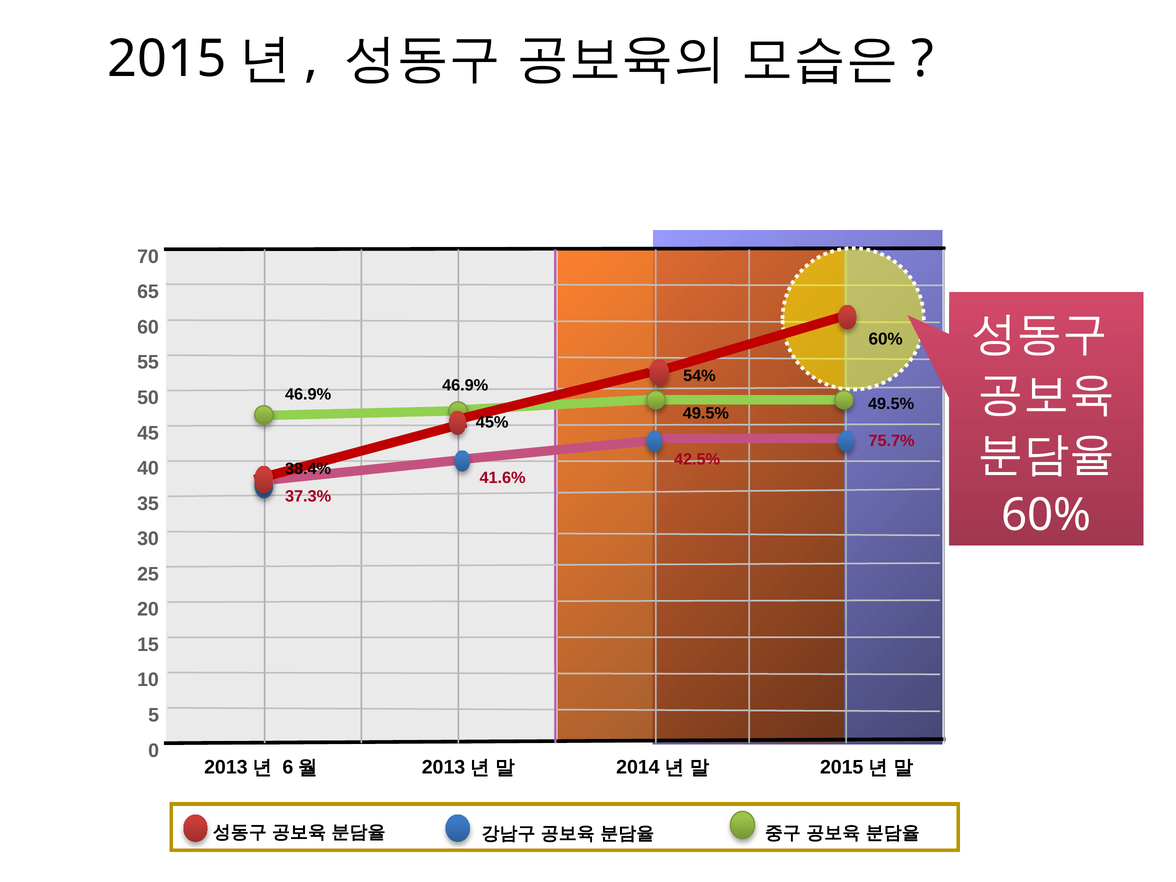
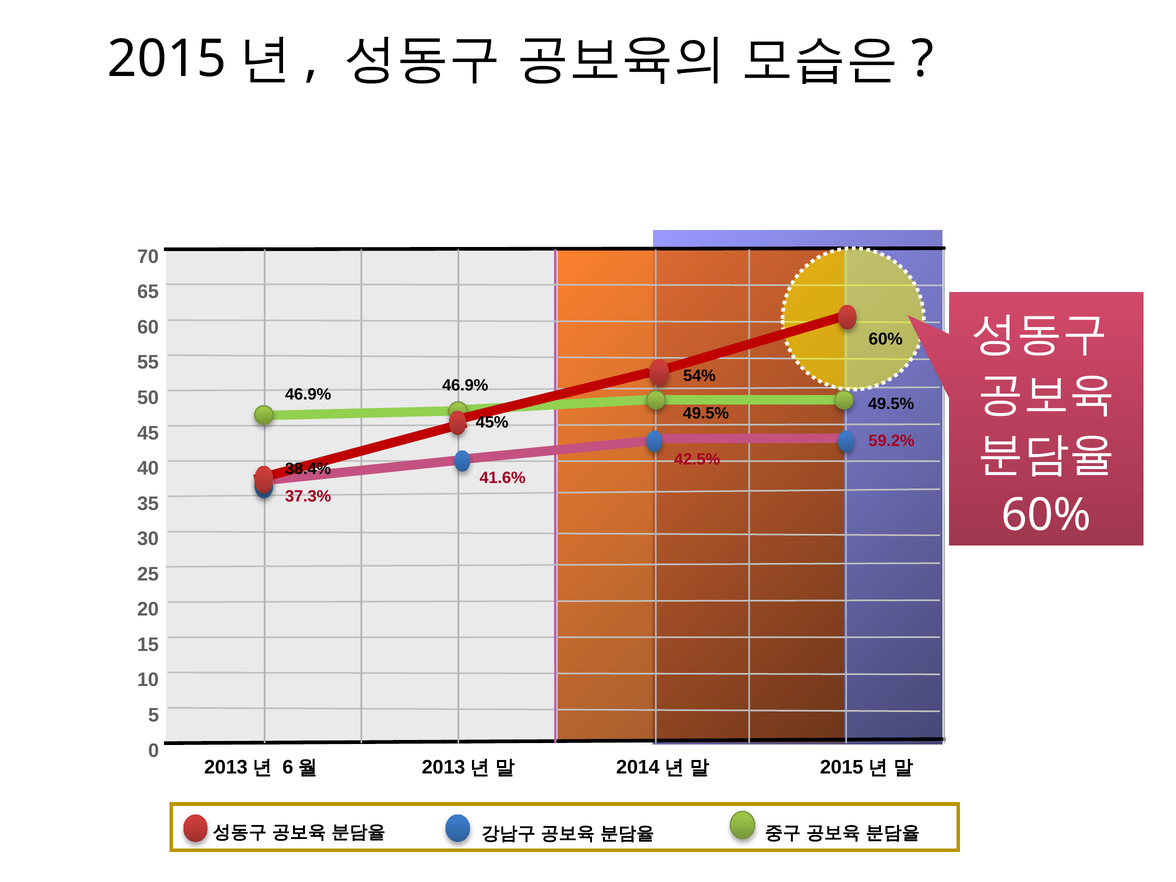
75.7%: 75.7% -> 59.2% (892, 441)
